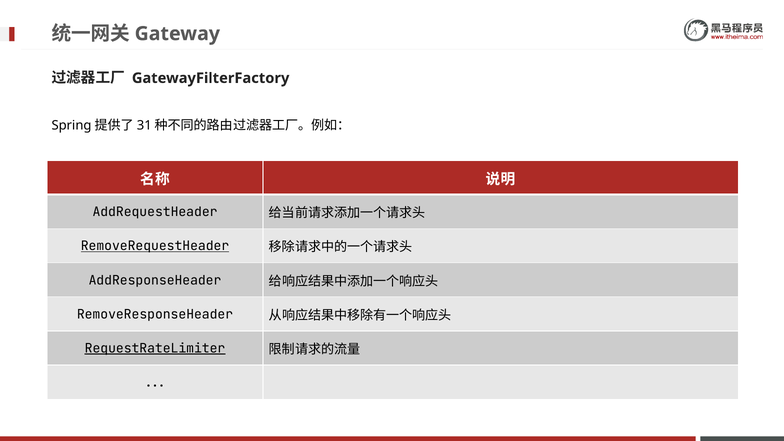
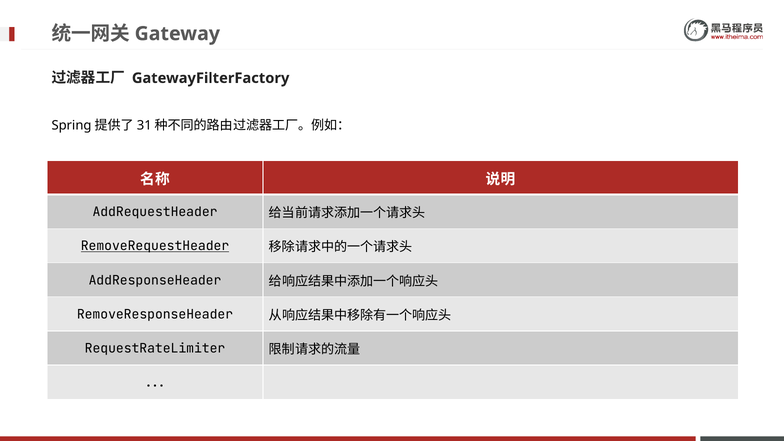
RequestRateLimiter underline: present -> none (155, 348)
